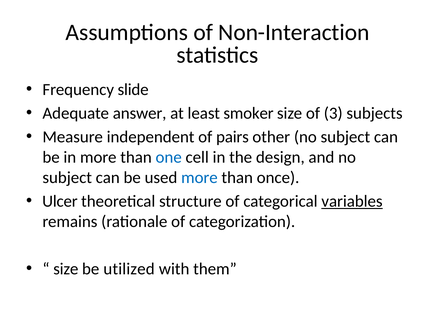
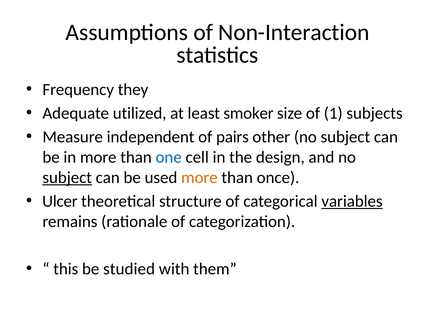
slide: slide -> they (133, 90)
answer: answer -> utilized (140, 113)
3: 3 -> 1 (333, 113)
subject underline: none -> present (67, 178)
more colour: blue -> orange (199, 178)
size: size -> this (66, 269)
utilized: utilized -> studied (129, 269)
